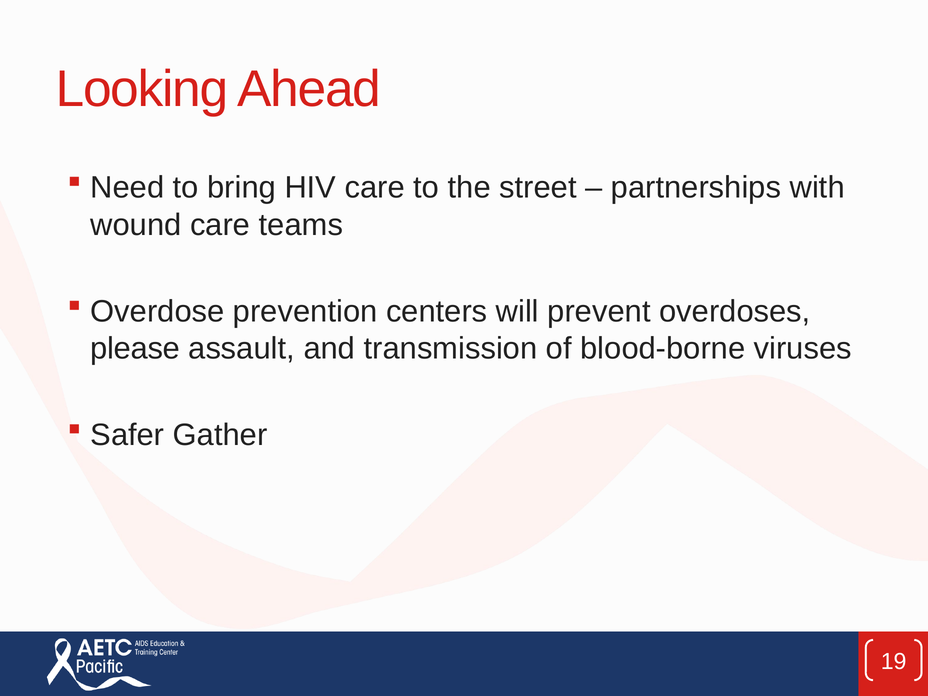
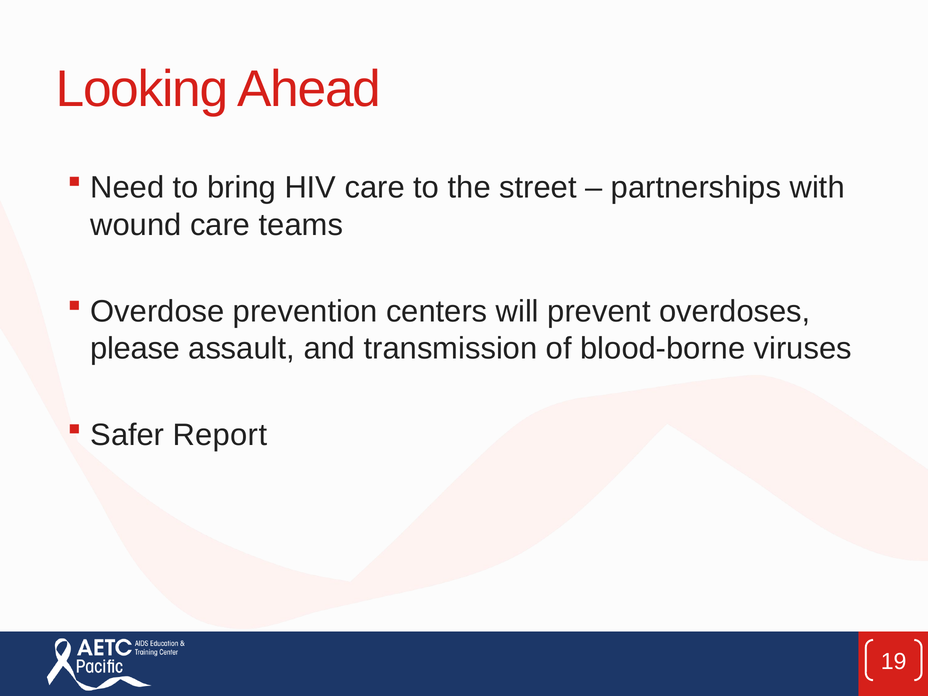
Gather: Gather -> Report (220, 435)
